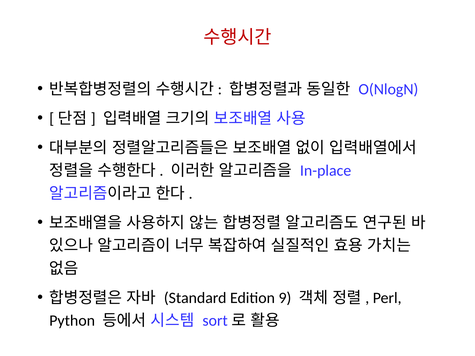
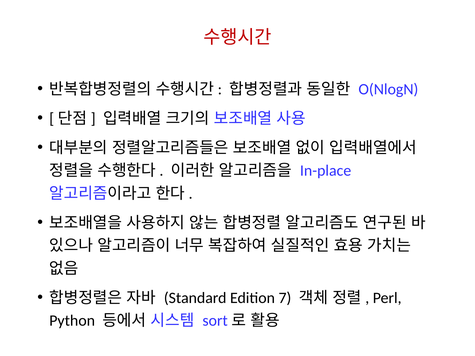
9: 9 -> 7 (285, 298)
